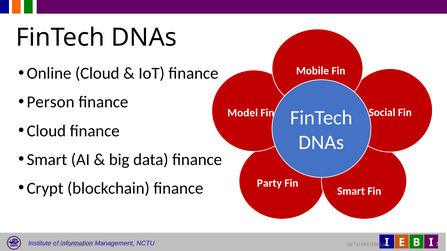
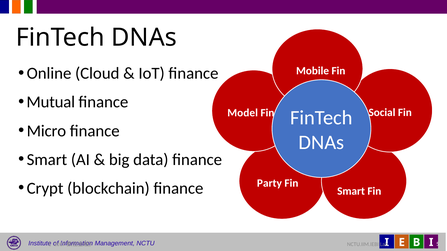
Person: Person -> Mutual (51, 102)
Cloud: Cloud -> Micro (46, 131)
